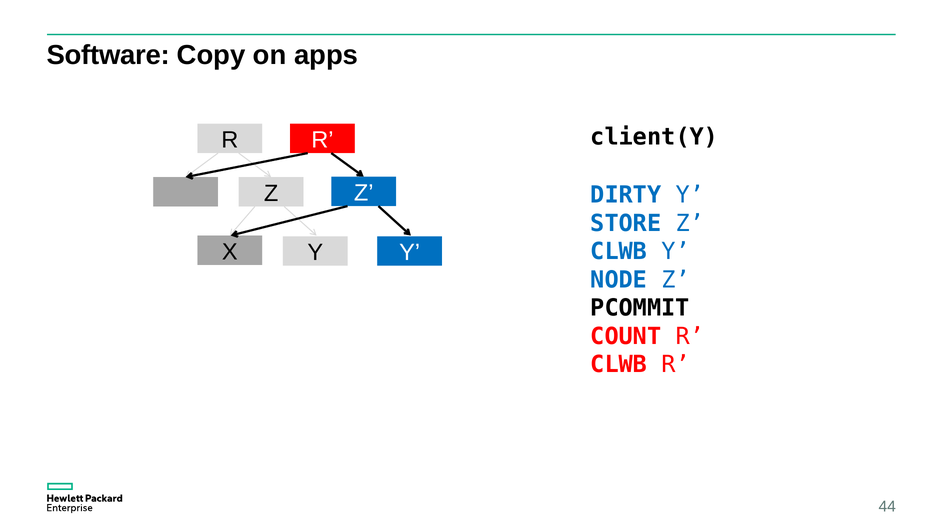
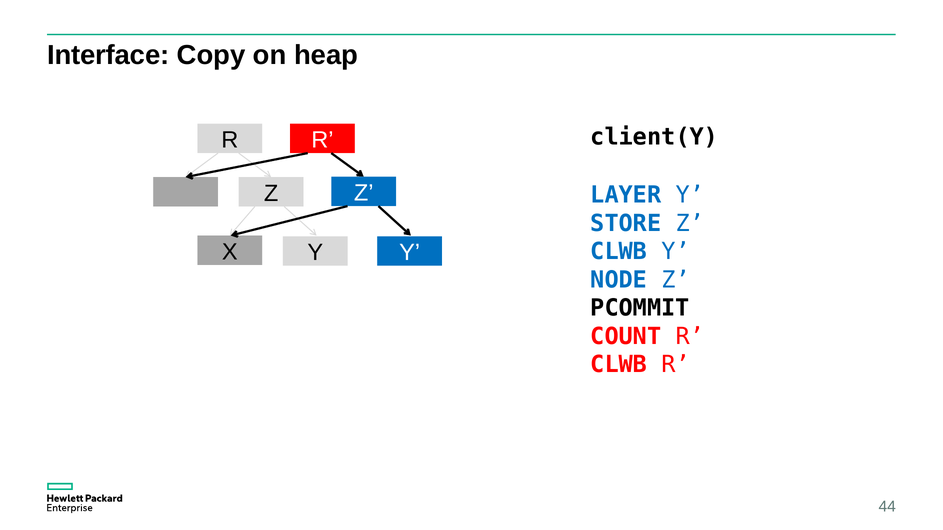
Software: Software -> Interface (108, 55)
apps: apps -> heap (326, 55)
DIRTY: DIRTY -> LAYER (626, 195)
